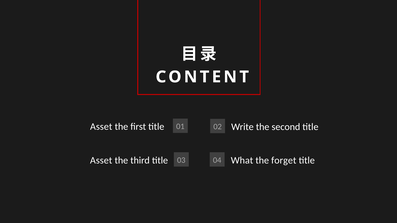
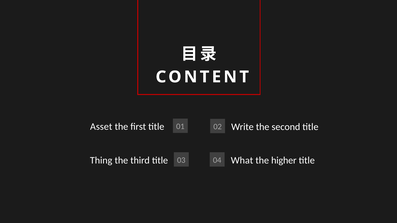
Asset: Asset -> Thing (101, 161)
forget: forget -> higher (284, 161)
